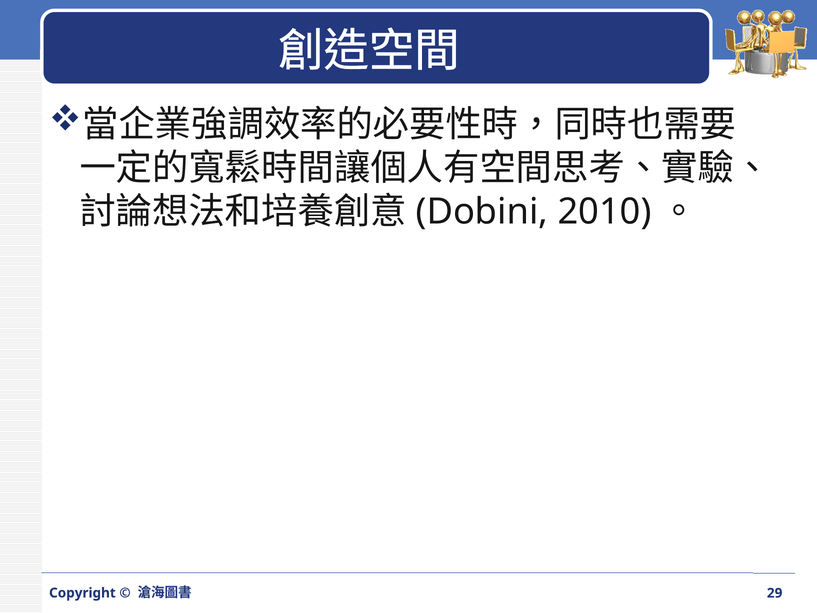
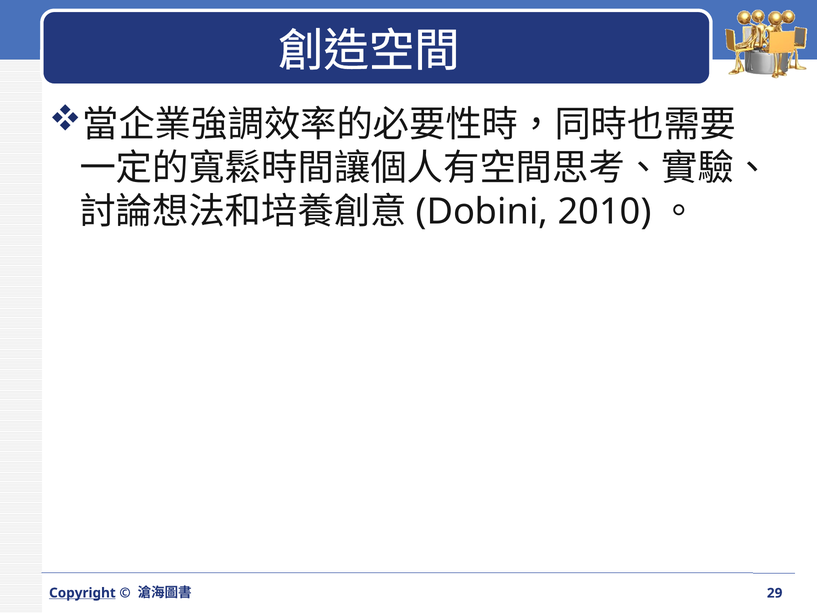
Copyright underline: none -> present (82, 593)
